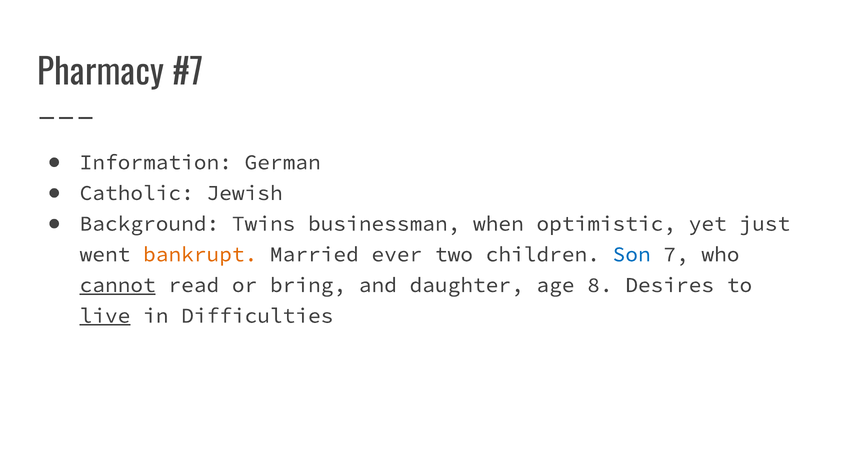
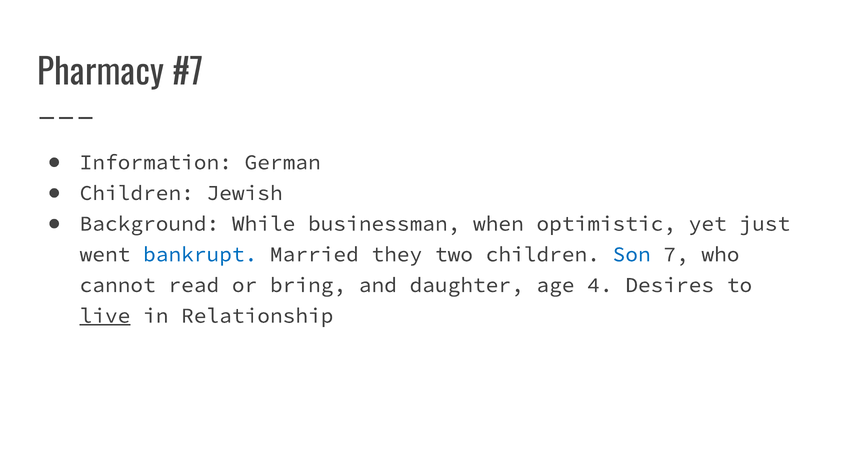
Catholic: Catholic -> Children (137, 193)
Twins: Twins -> While (264, 224)
bankrupt colour: orange -> blue (200, 254)
ever: ever -> they (397, 254)
cannot underline: present -> none (118, 285)
8: 8 -> 4 (600, 285)
Difficulties: Difficulties -> Relationship (257, 316)
